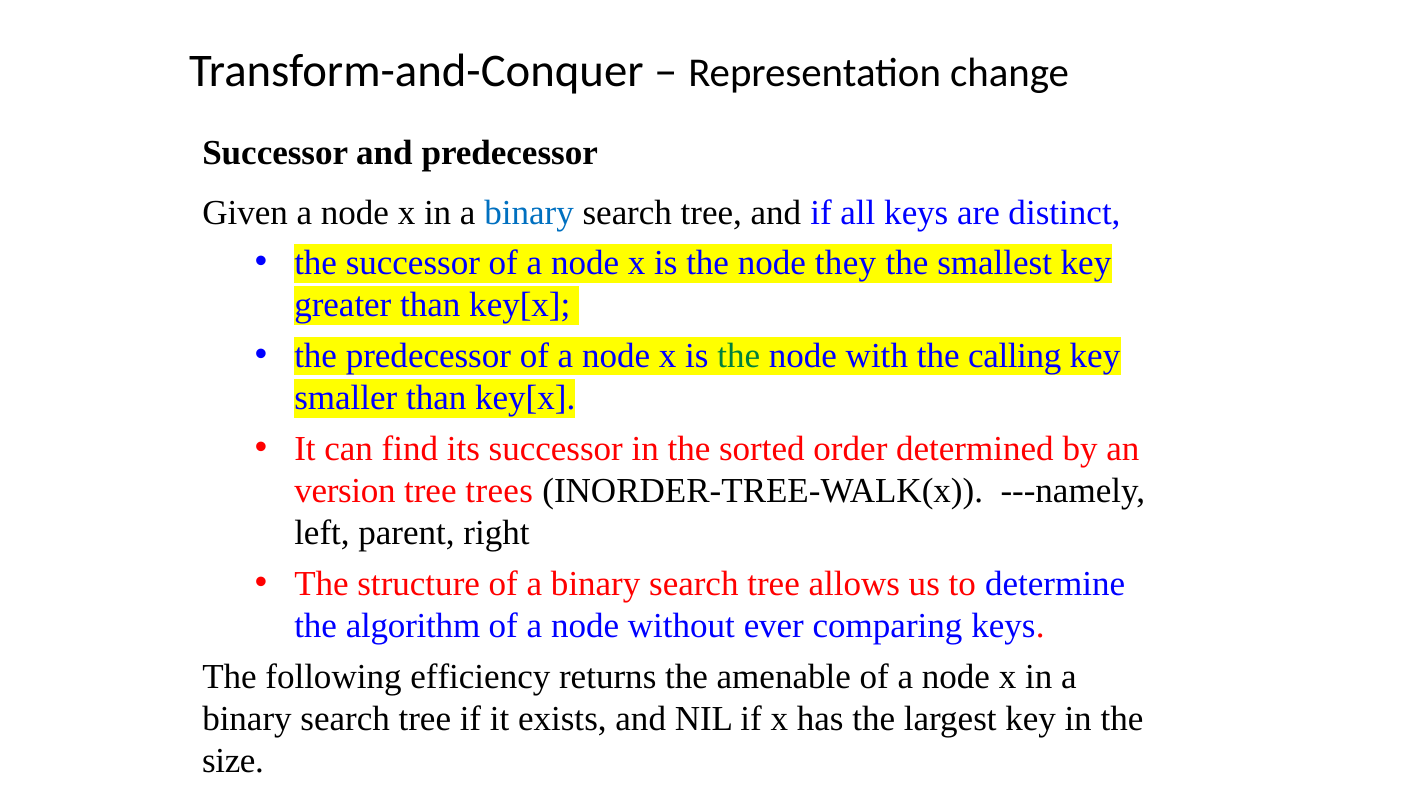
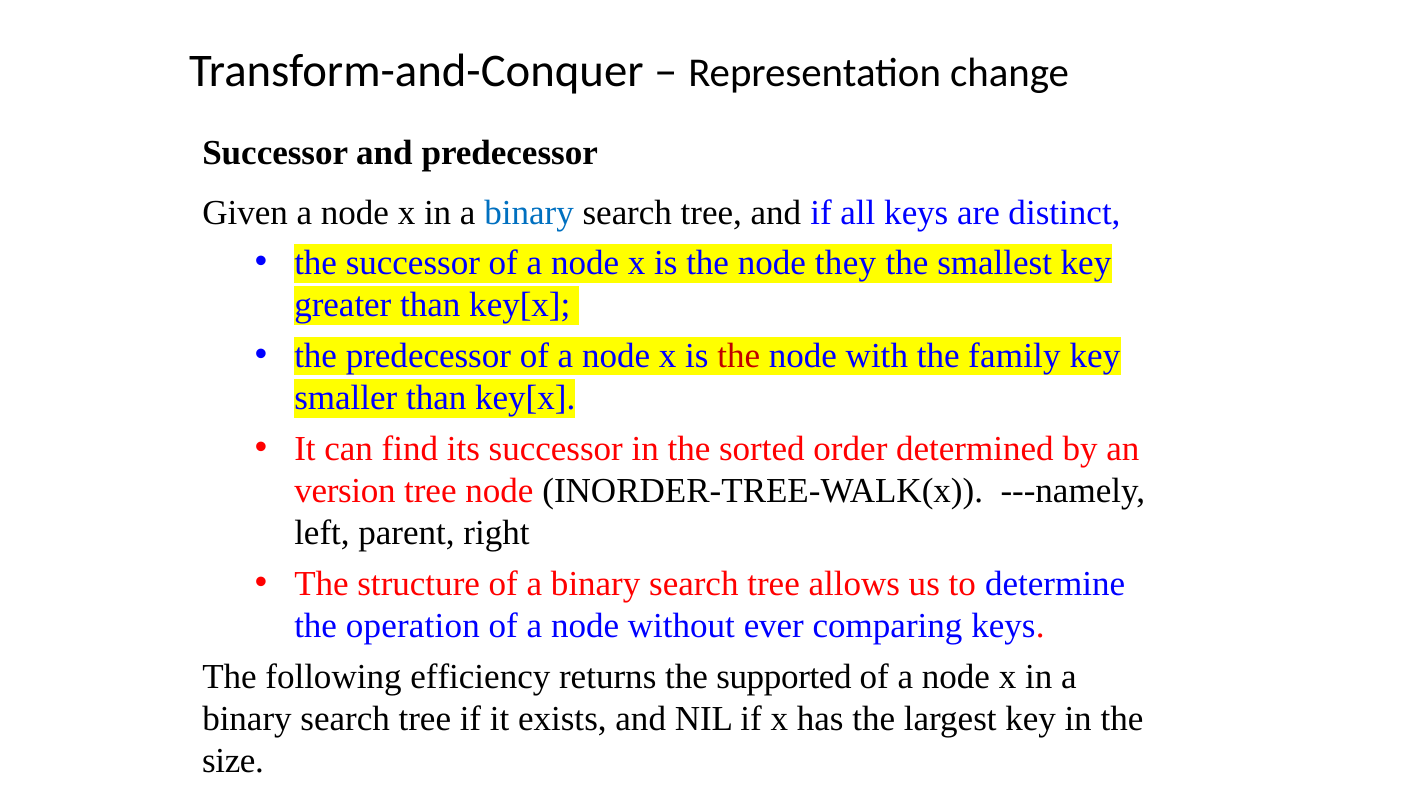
the colour: green -> red (739, 356)
calling: calling -> family (1014, 356)
tree trees: trees -> node (499, 491)
algorithm: algorithm -> operation (413, 626)
amenable: amenable -> supported (784, 677)
